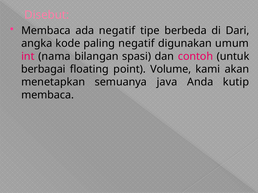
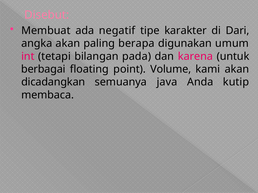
Membaca: Membaca -> Membuat (46, 31)
berbeda: berbeda -> karakter (186, 31)
angka kode: kode -> akan (68, 44)
paling negatif: negatif -> berapa (136, 44)
nama: nama -> tetapi (54, 56)
spasi: spasi -> pada (137, 56)
contoh: contoh -> karena (195, 56)
menetapkan: menetapkan -> dicadangkan (53, 82)
